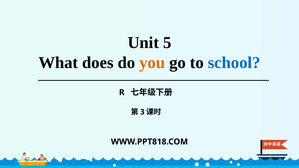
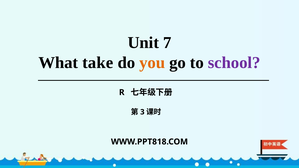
5: 5 -> 7 (167, 43)
does: does -> take (98, 63)
school colour: blue -> purple (234, 63)
